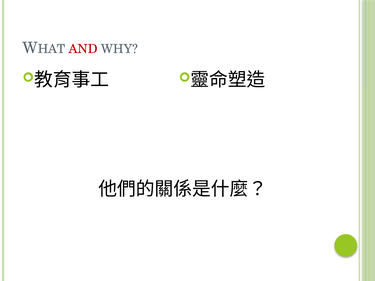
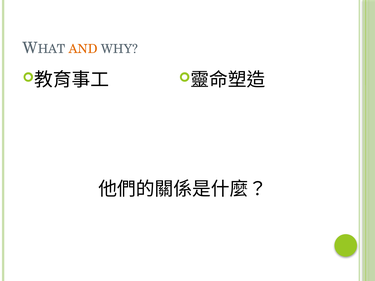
AND colour: red -> orange (83, 49)
